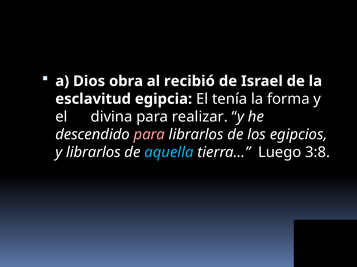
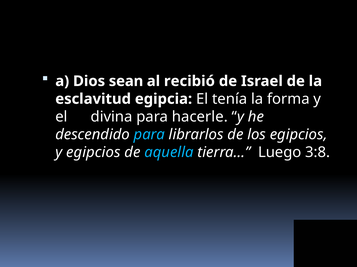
obra: obra -> sean (126, 81)
realizar: realizar -> hacerle (200, 117)
para colour: pink -> light blue (149, 135)
y librarlos: librarlos -> egipcios (93, 153)
